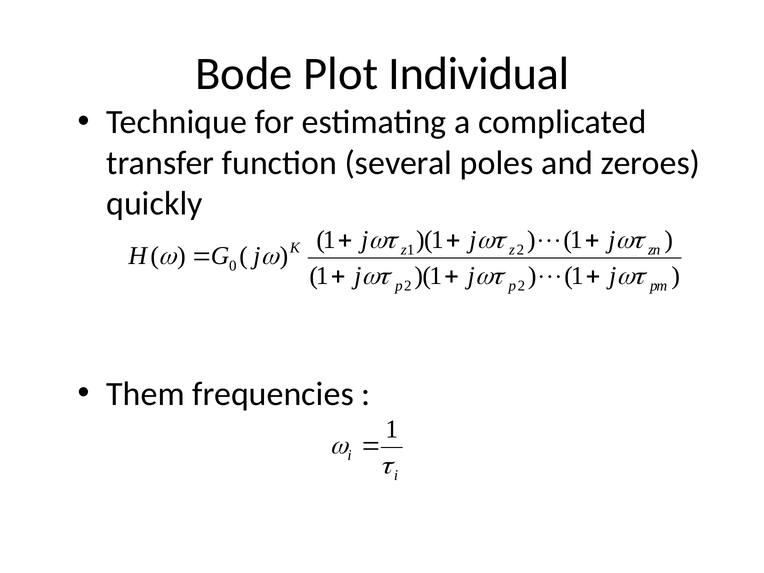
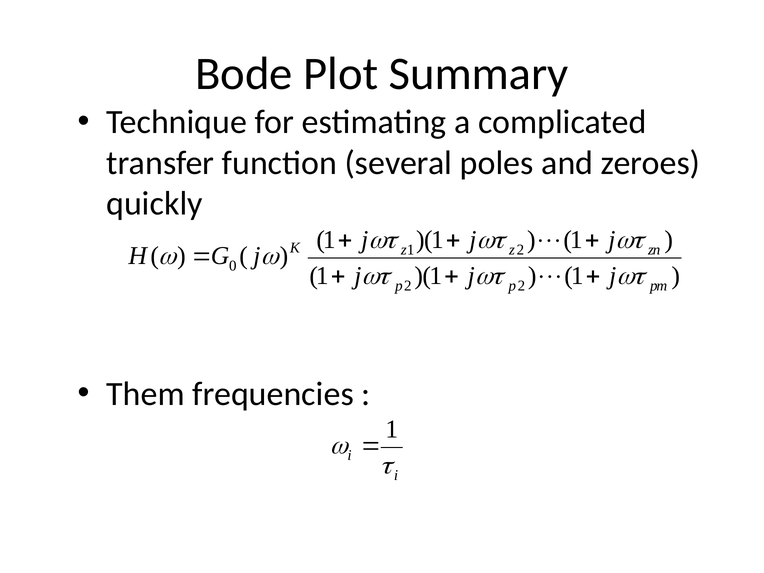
Individual: Individual -> Summary (479, 74)
